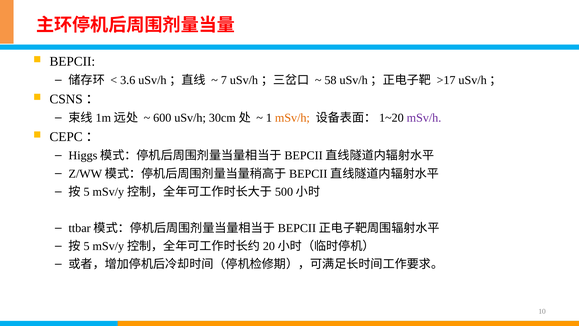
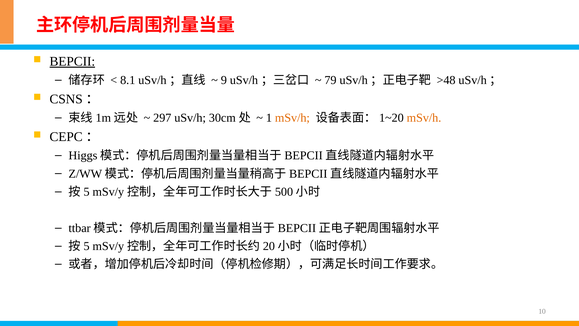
BEPCII underline: none -> present (72, 61)
3.6: 3.6 -> 8.1 (128, 80)
7: 7 -> 9 (224, 80)
58: 58 -> 79 (331, 80)
>17: >17 -> >48 (446, 80)
600: 600 -> 297 (162, 118)
mSv/h colour: purple -> orange (424, 118)
